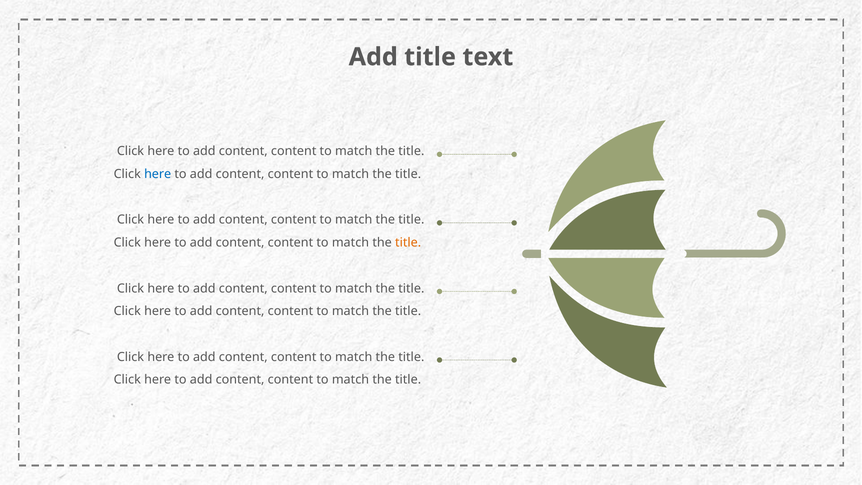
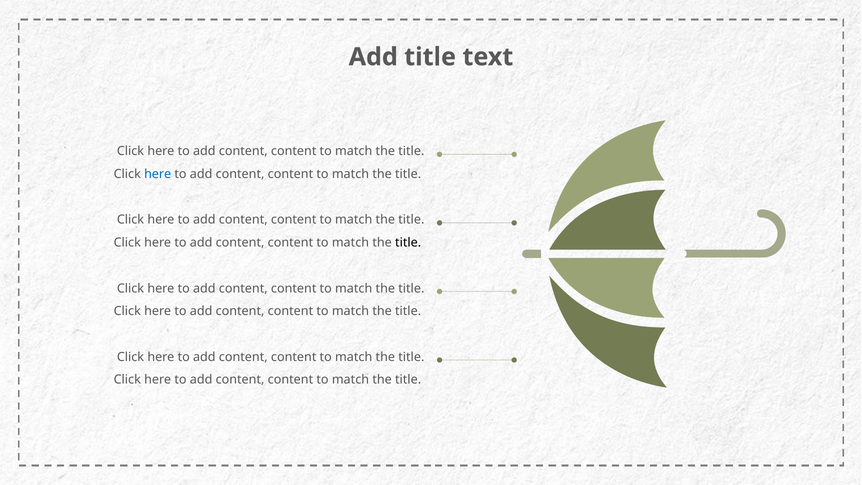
title colour: orange -> black (408, 242)
